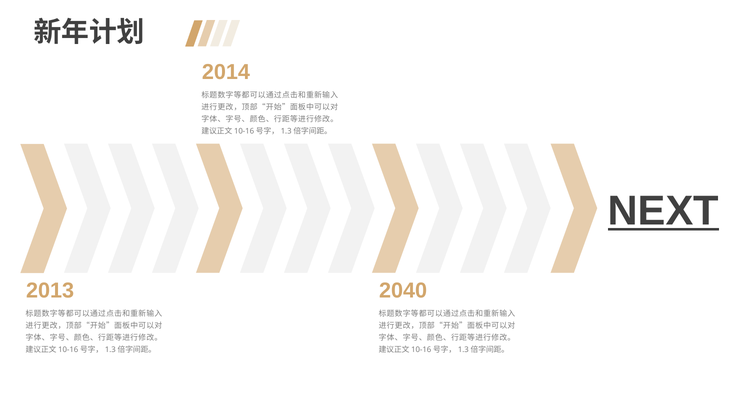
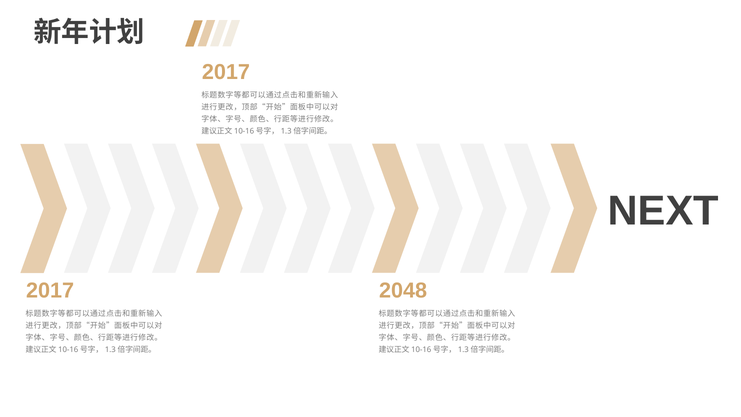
2014: 2014 -> 2017 (226, 72)
NEXT underline: present -> none (663, 211)
2013: 2013 -> 2017 (50, 290)
2040: 2040 -> 2048 (403, 290)
